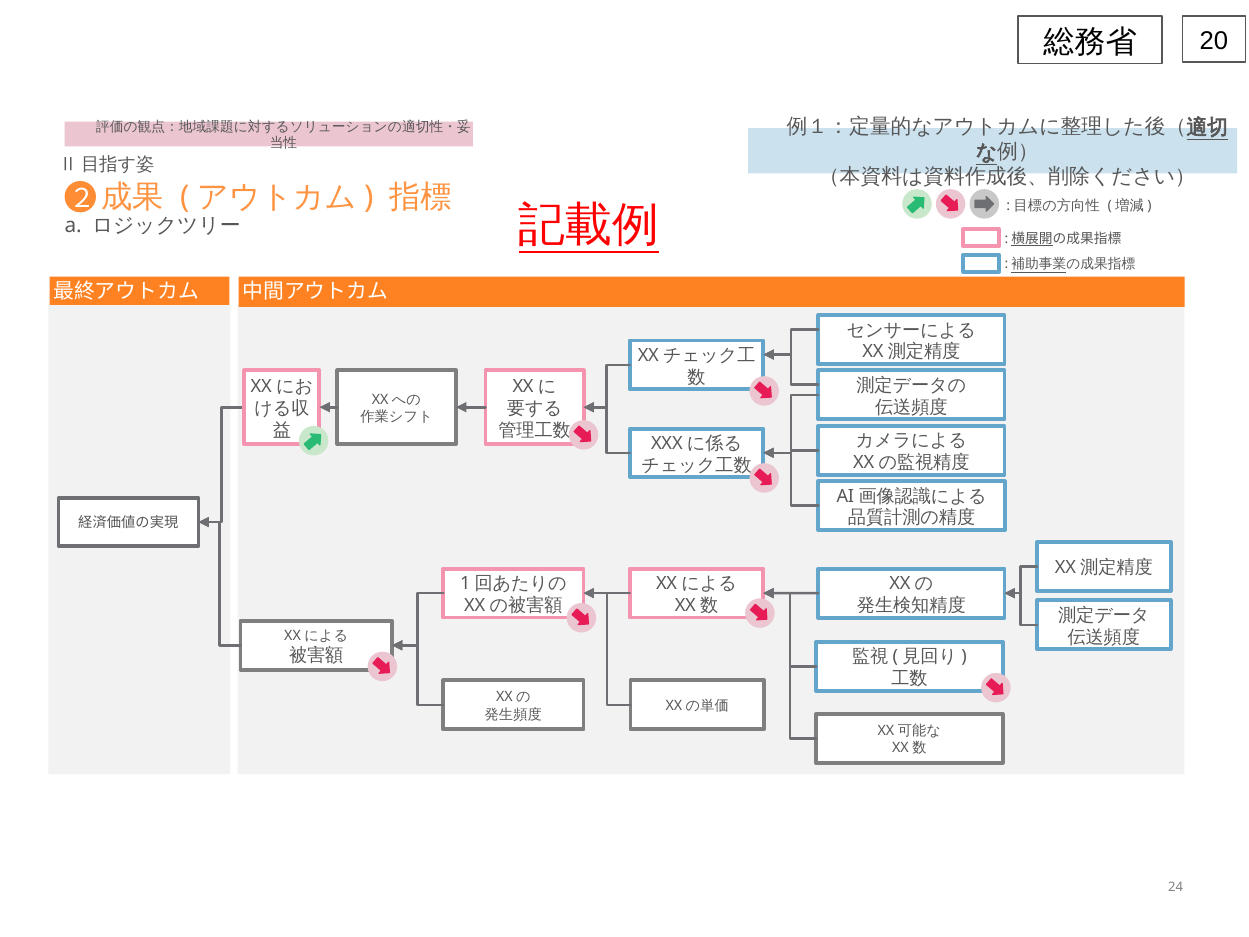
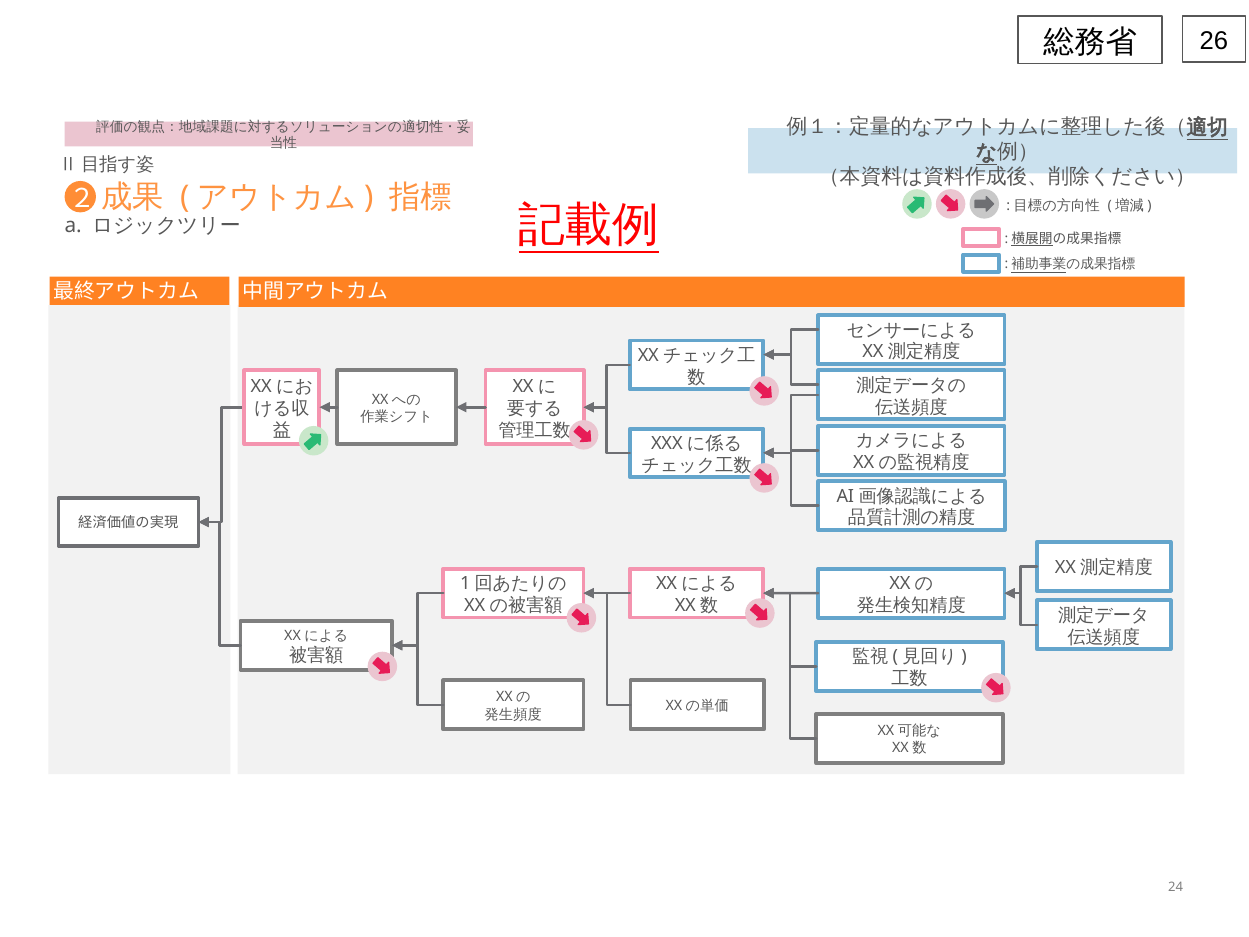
20: 20 -> 26 (1214, 41)
